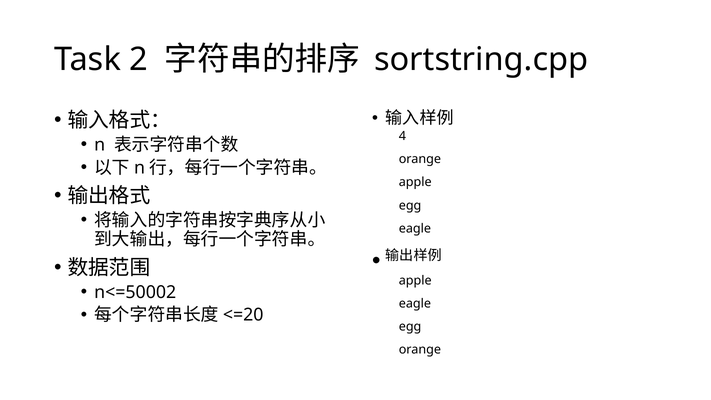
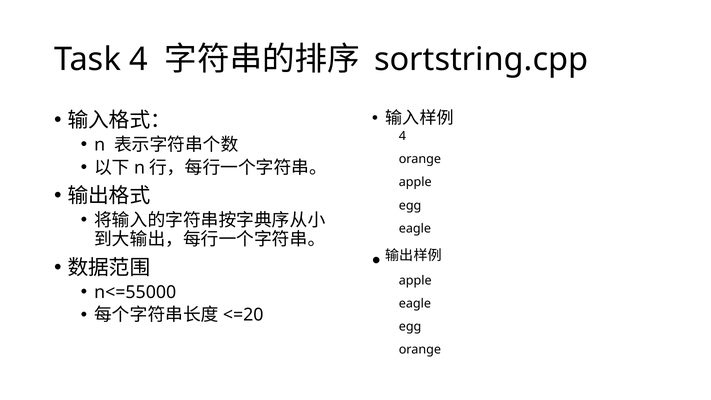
Task 2: 2 -> 4 (139, 60)
n<=50002: n<=50002 -> n<=55000 (135, 292)
